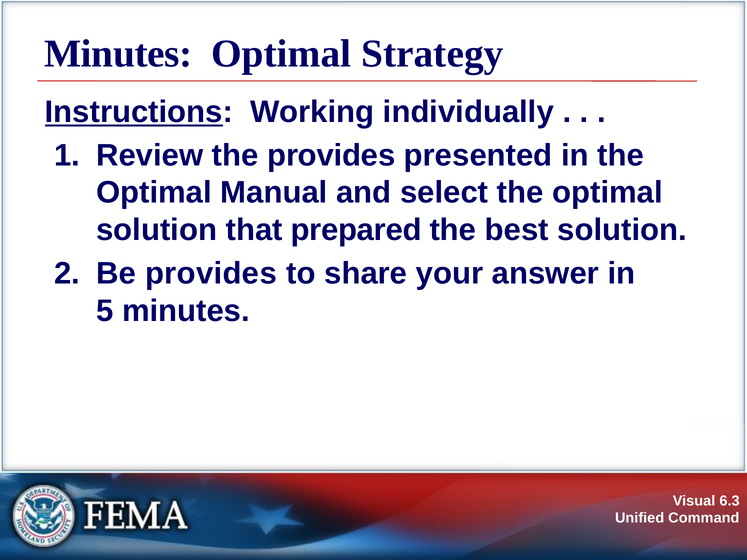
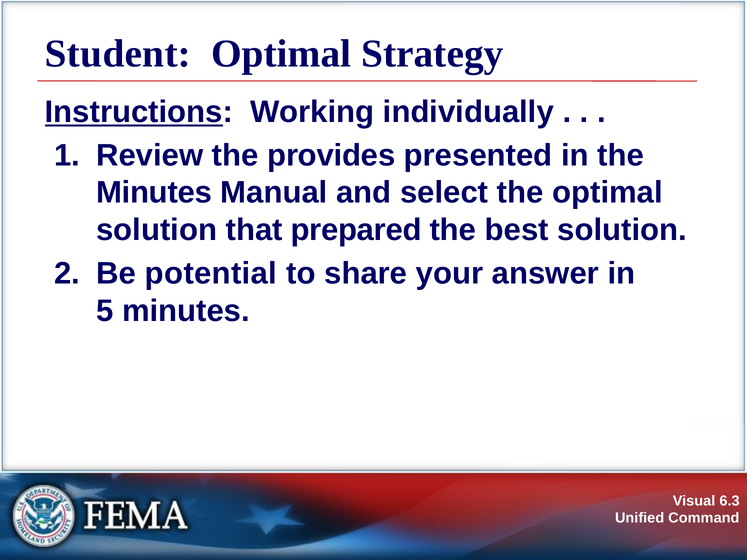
Minutes: Minutes -> Student (118, 54)
Optimal: Optimal -> Minutes (154, 193)
Be provides: provides -> potential (211, 274)
